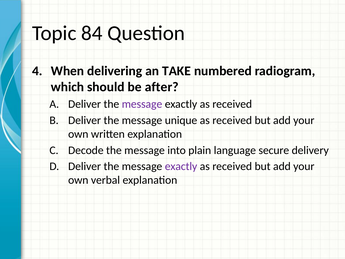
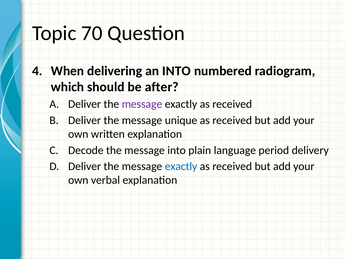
84: 84 -> 70 (92, 33)
an TAKE: TAKE -> INTO (176, 71)
secure: secure -> period (274, 150)
exactly colour: purple -> blue (181, 166)
